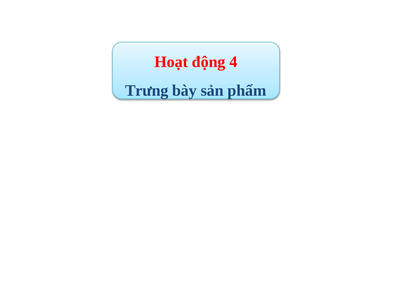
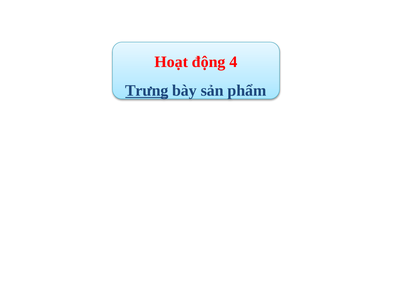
Trưng underline: none -> present (147, 91)
